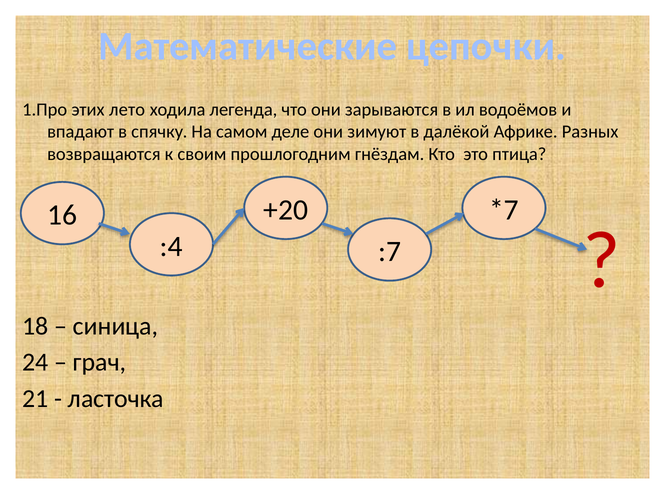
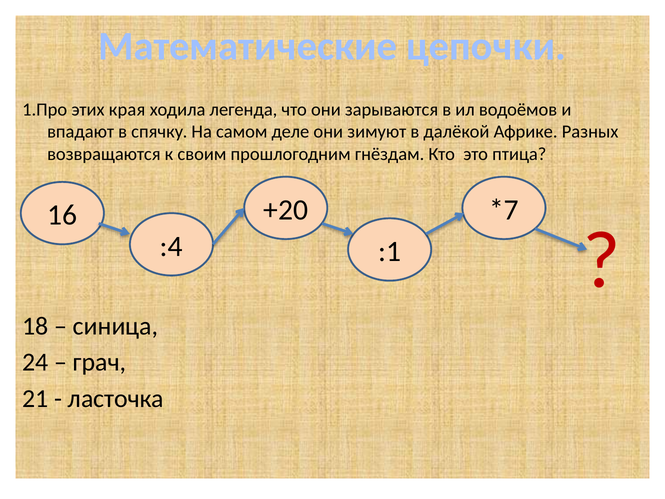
лето: лето -> края (127, 110)
:7: :7 -> :1 (390, 251)
